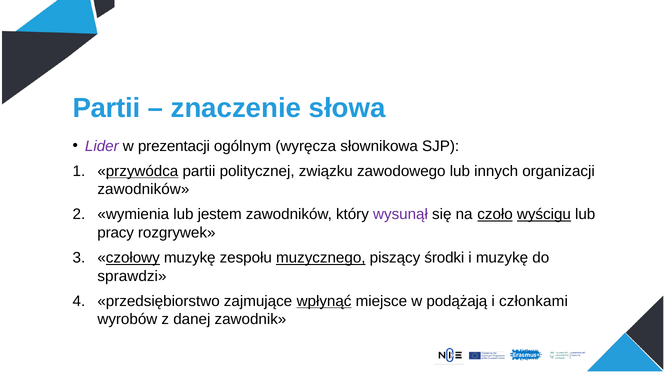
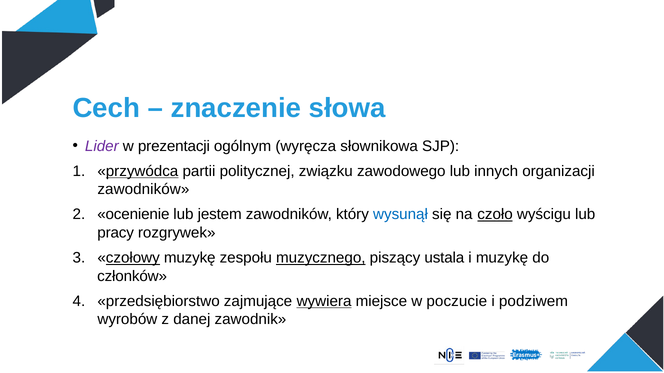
Partii: Partii -> Cech (106, 108)
wymienia: wymienia -> ocenienie (133, 215)
wysunął colour: purple -> blue (400, 215)
wyścigu underline: present -> none (544, 215)
środki: środki -> ustala (444, 258)
sprawdzi: sprawdzi -> członków (132, 276)
wpłynąć: wpłynąć -> wywiera (324, 302)
podążają: podążają -> poczucie (457, 302)
członkami: członkami -> podziwem (533, 302)
